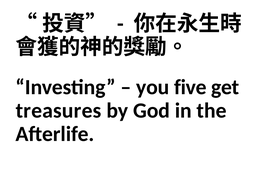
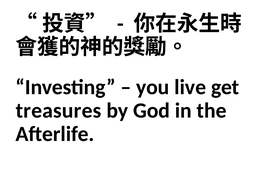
five: five -> live (190, 87)
